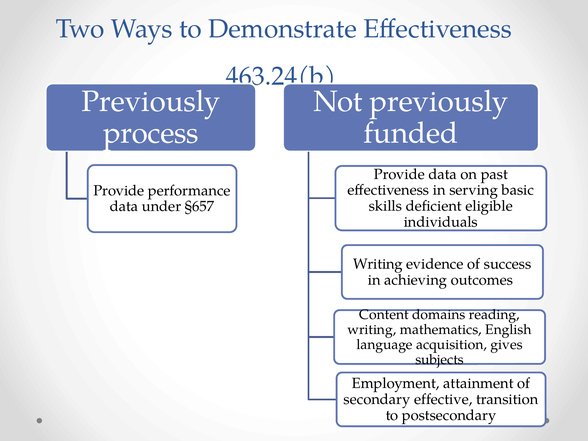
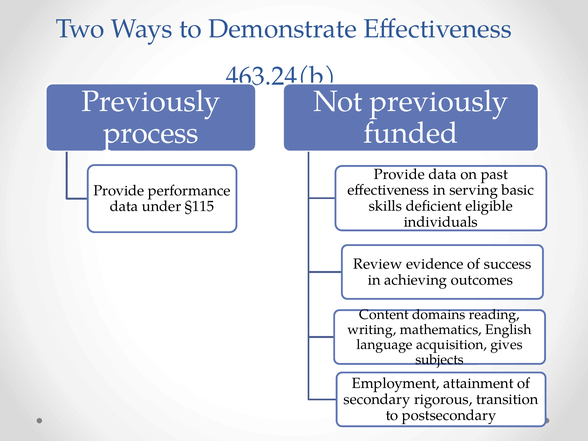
§657: §657 -> §115 (200, 206)
Writing: Writing -> Review (378, 264)
effective: effective -> rigorous (443, 399)
